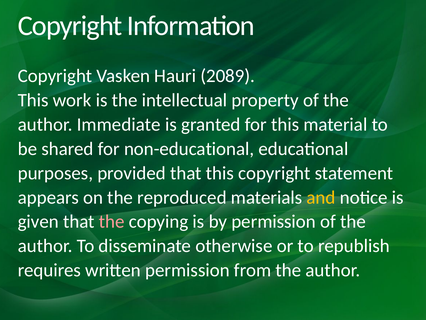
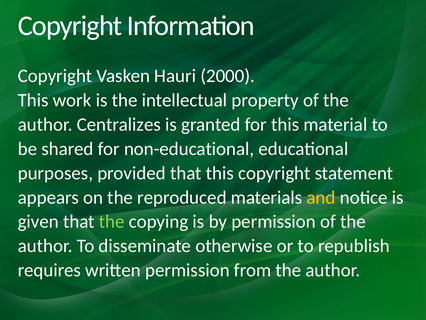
2089: 2089 -> 2000 (228, 76)
Immediate: Immediate -> Centralizes (119, 124)
the colour: pink -> light green (112, 221)
